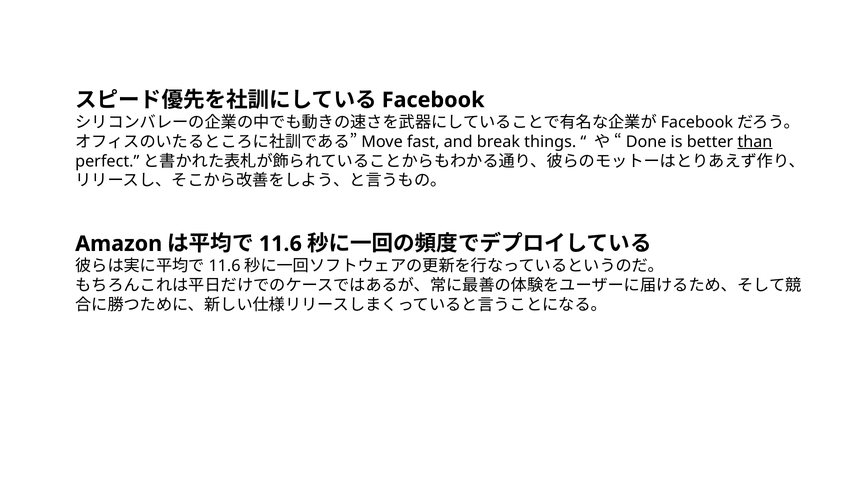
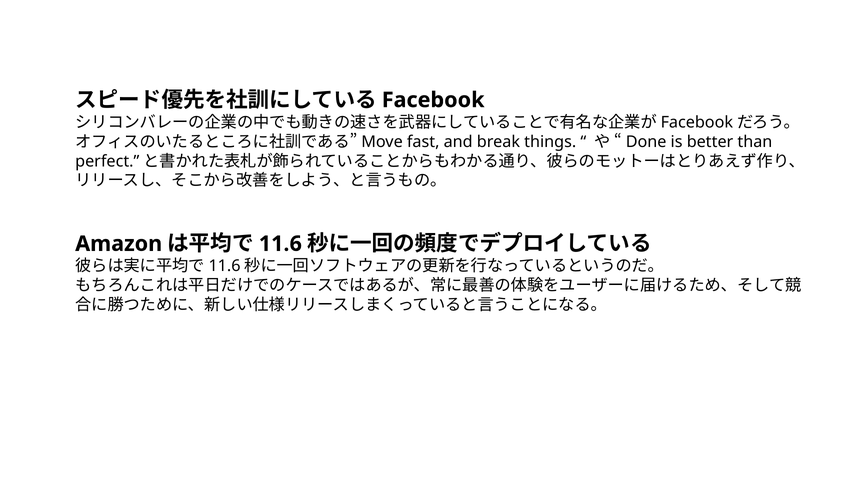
than underline: present -> none (755, 142)
